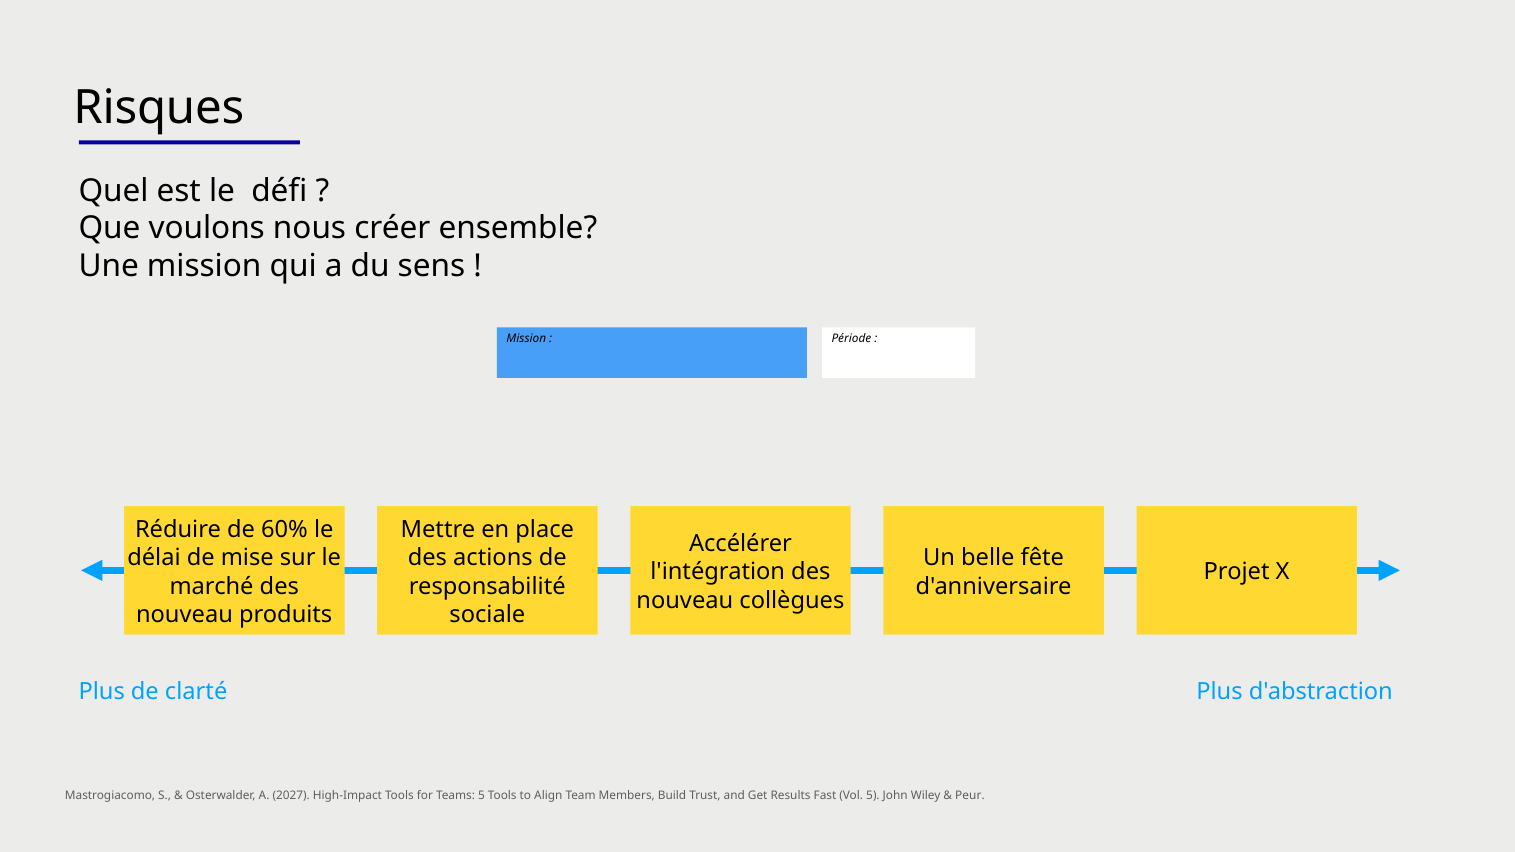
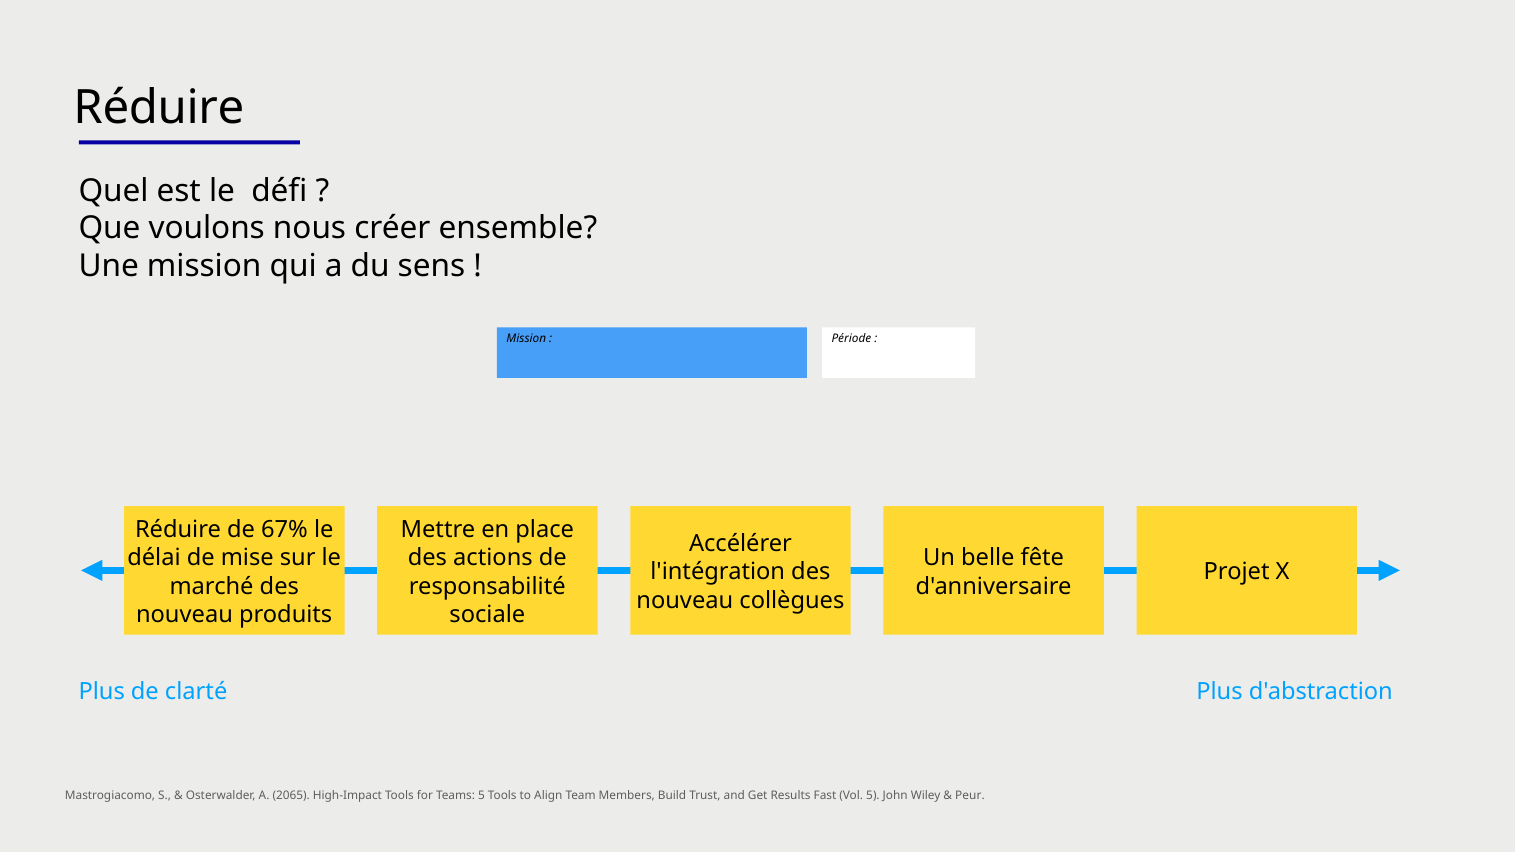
Risques: Risques -> Réduire (159, 108)
60%: 60% -> 67% (285, 530)
2027: 2027 -> 2065 (291, 796)
